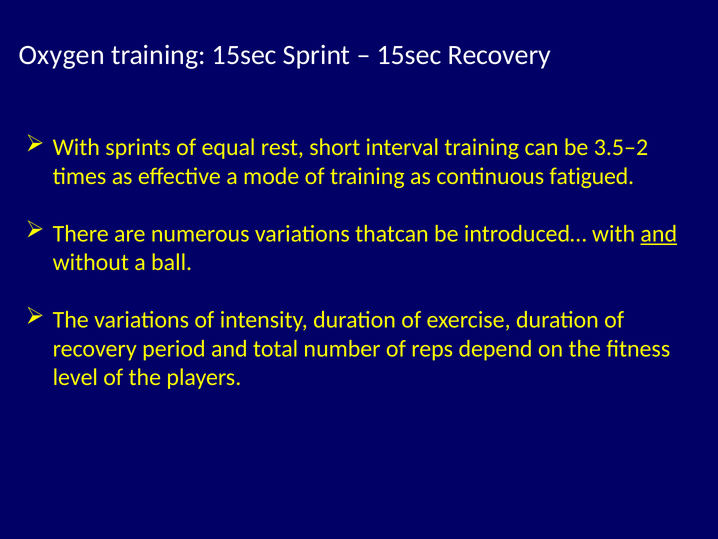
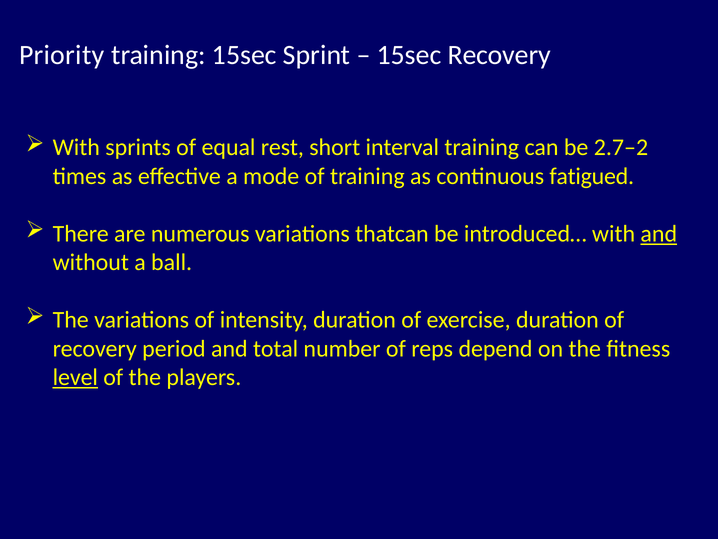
Oxygen: Oxygen -> Priority (62, 55)
3.5–2: 3.5–2 -> 2.7–2 (621, 147)
level underline: none -> present (75, 377)
